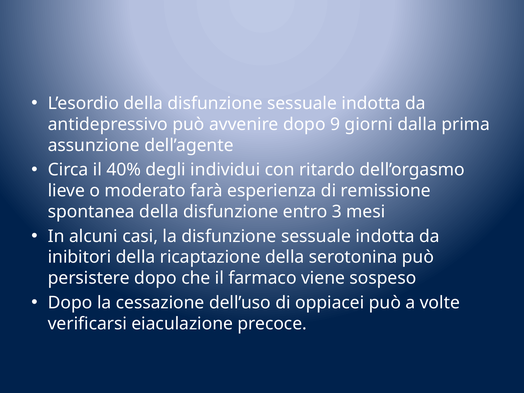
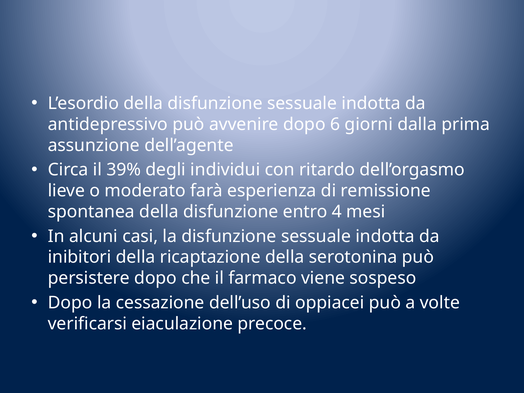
9: 9 -> 6 (335, 124)
40%: 40% -> 39% (124, 170)
3: 3 -> 4 (337, 212)
